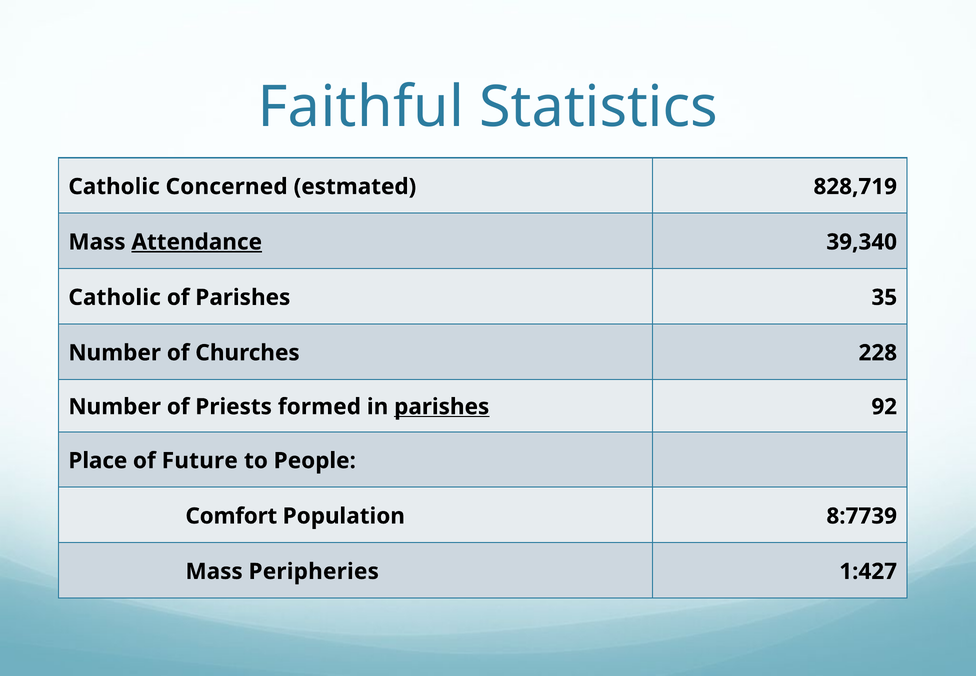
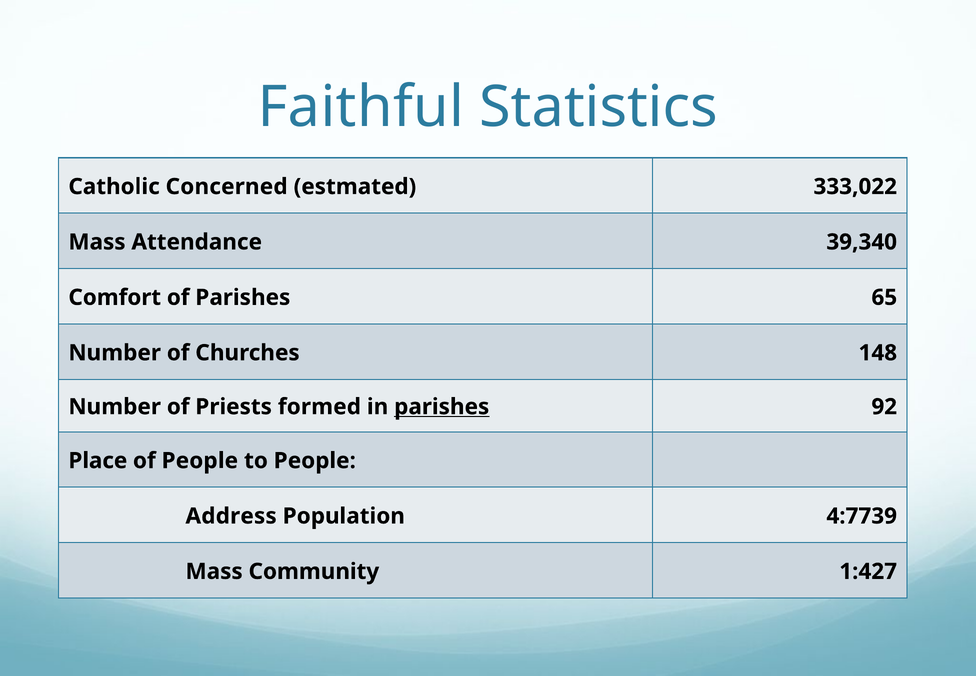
828,719: 828,719 -> 333,022 (855, 187)
Attendance underline: present -> none (197, 242)
Catholic: Catholic -> Comfort (115, 297)
35: 35 -> 65 (884, 297)
228: 228 -> 148 (878, 353)
of Future: Future -> People (200, 461)
Comfort: Comfort -> Address (231, 516)
8:7739: 8:7739 -> 4:7739 (862, 516)
Peripheries: Peripheries -> Community (314, 571)
